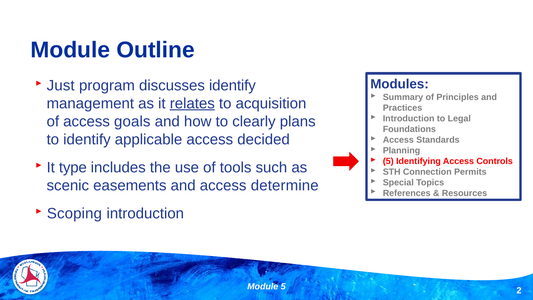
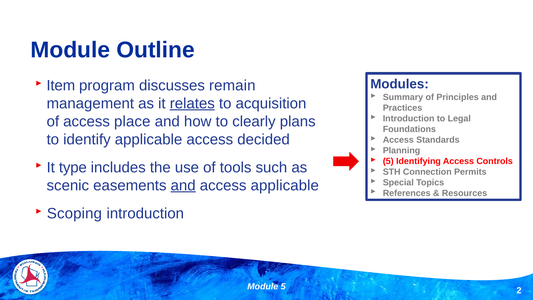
Just: Just -> Item (61, 85)
discusses identify: identify -> remain (232, 85)
goals: goals -> place (132, 121)
and underline: none -> present (183, 185)
access determine: determine -> applicable (285, 185)
